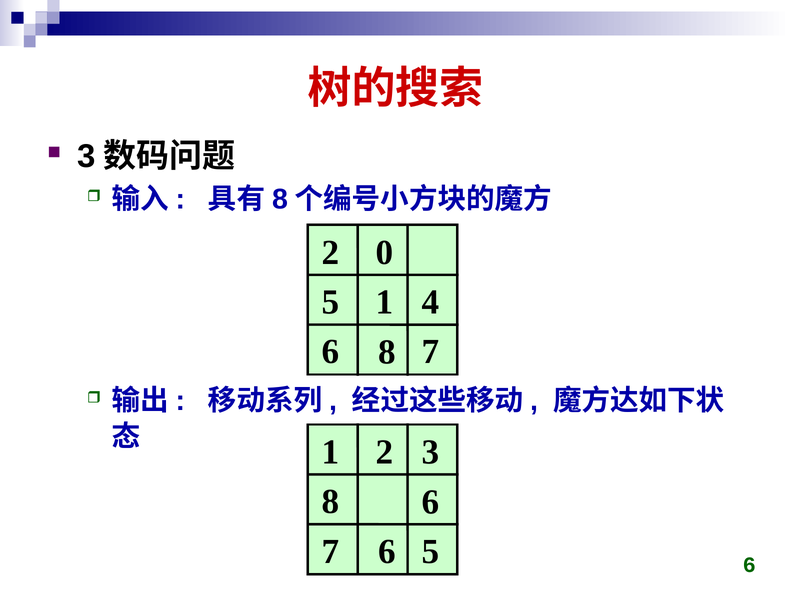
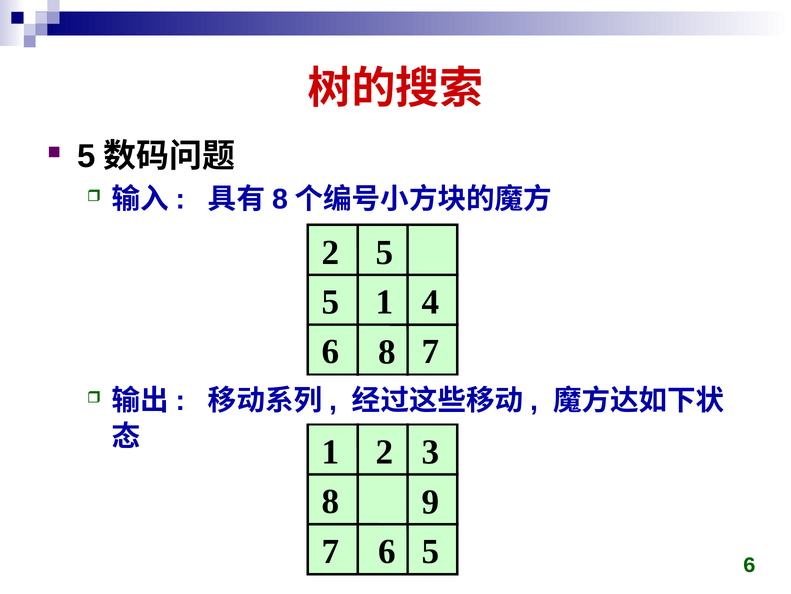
3: 3 -> 5 (86, 156)
2 0: 0 -> 5 (384, 252)
6: 6 -> 9 (430, 501)
